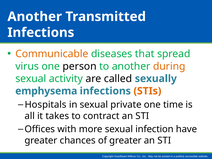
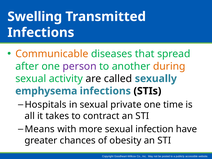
Another: Another -> Swelling (35, 17)
virus: virus -> after (27, 66)
person colour: black -> purple (80, 66)
STIs colour: orange -> black (147, 91)
Offices: Offices -> Means (40, 129)
of greater: greater -> obesity (125, 140)
